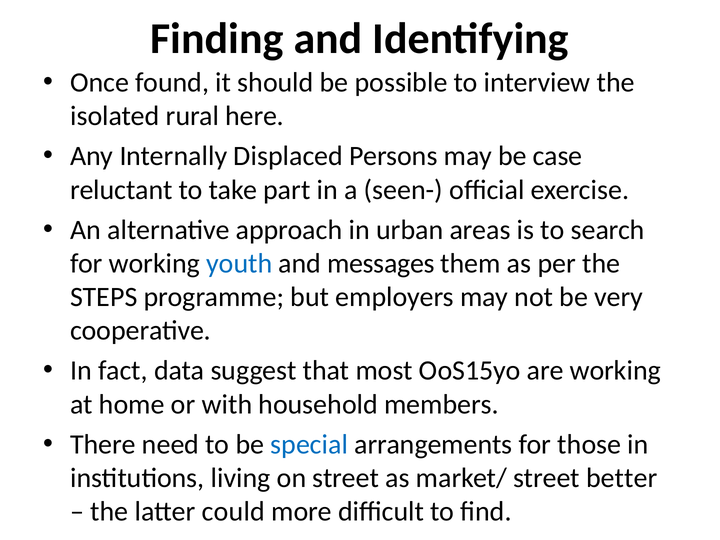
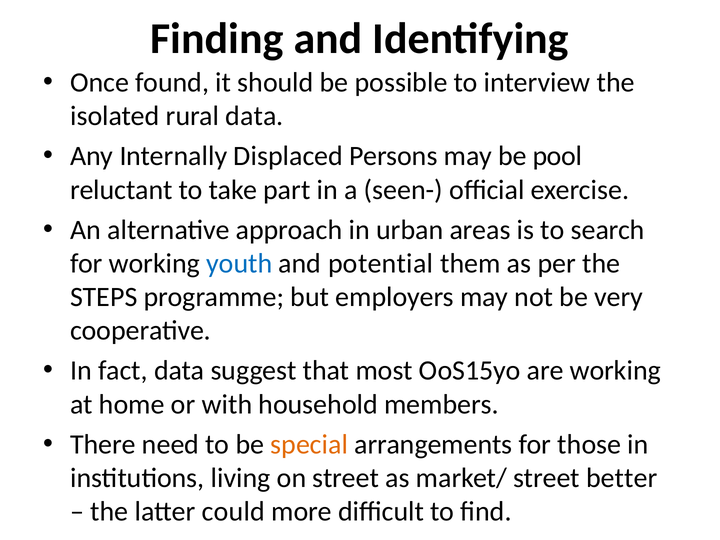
rural here: here -> data (254, 116)
case: case -> pool (557, 156)
messages: messages -> potential (381, 263)
special colour: blue -> orange (309, 444)
